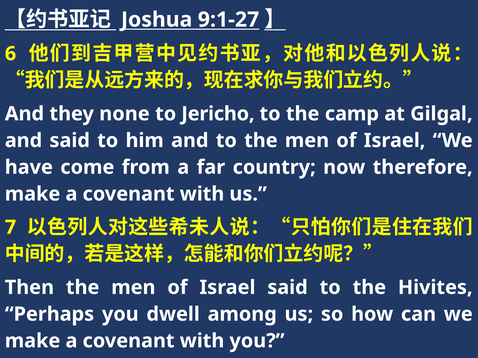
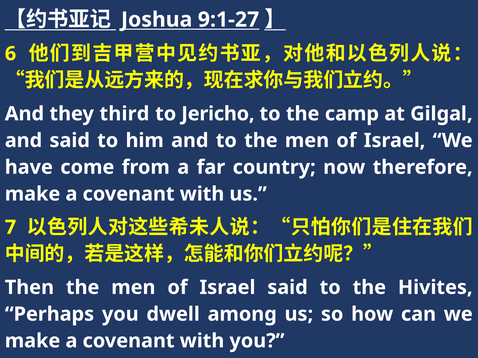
none: none -> third (124, 114)
